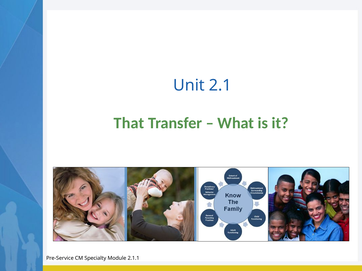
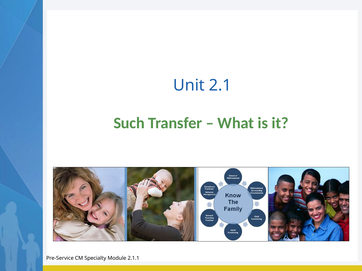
That: That -> Such (129, 123)
